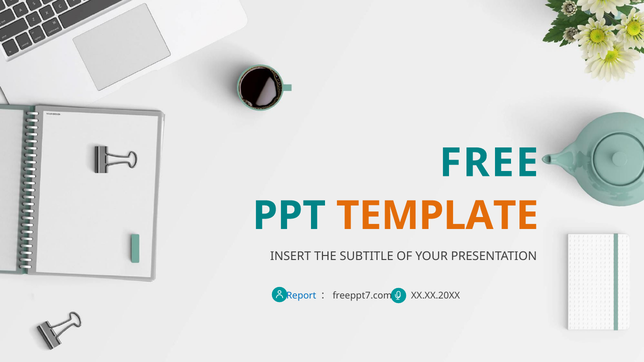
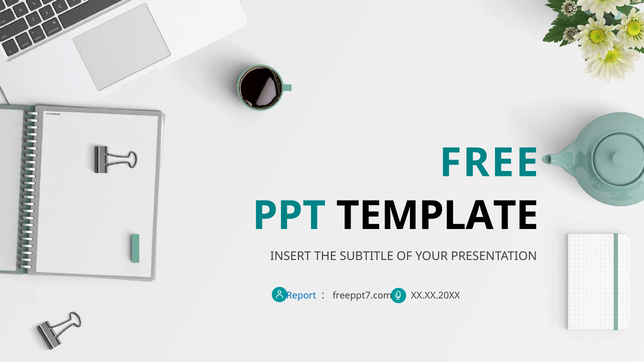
TEMPLATE colour: orange -> black (437, 216)
